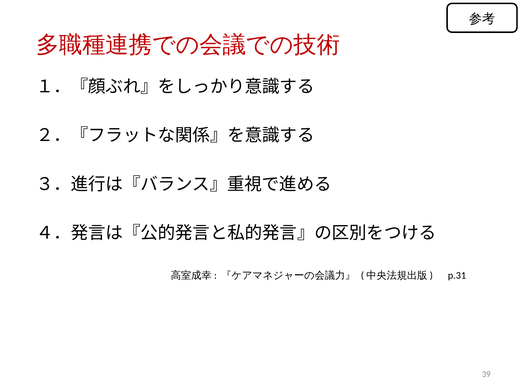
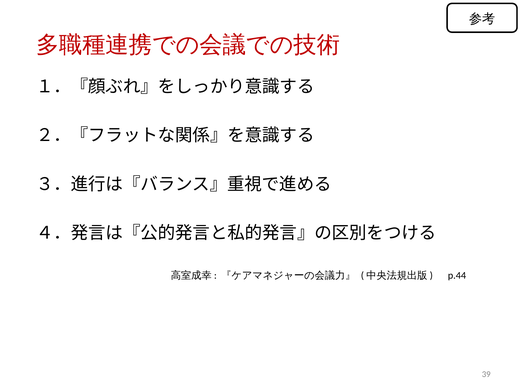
p.31: p.31 -> p.44 (457, 275)
